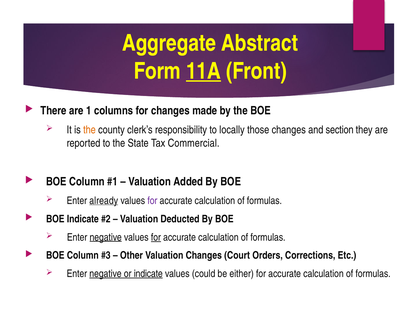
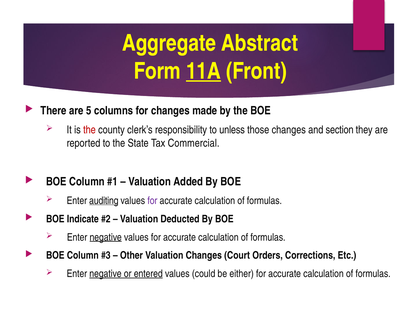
1: 1 -> 5 (89, 111)
the colour: orange -> red (89, 130)
locally: locally -> unless (232, 130)
already: already -> auditing (104, 200)
for underline: present -> none (156, 237)
or indicate: indicate -> entered (148, 274)
